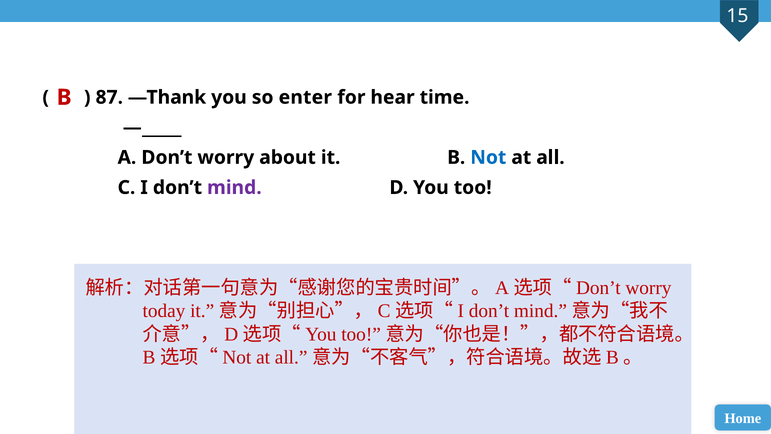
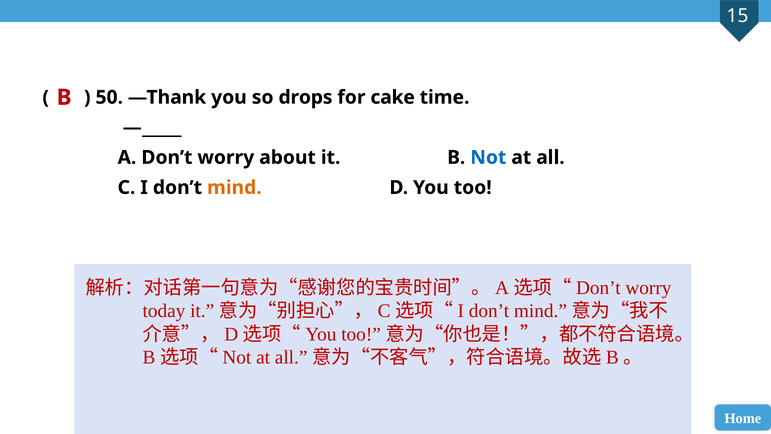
87: 87 -> 50 (109, 97)
enter: enter -> drops (305, 97)
hear: hear -> cake (393, 97)
mind colour: purple -> orange (234, 187)
